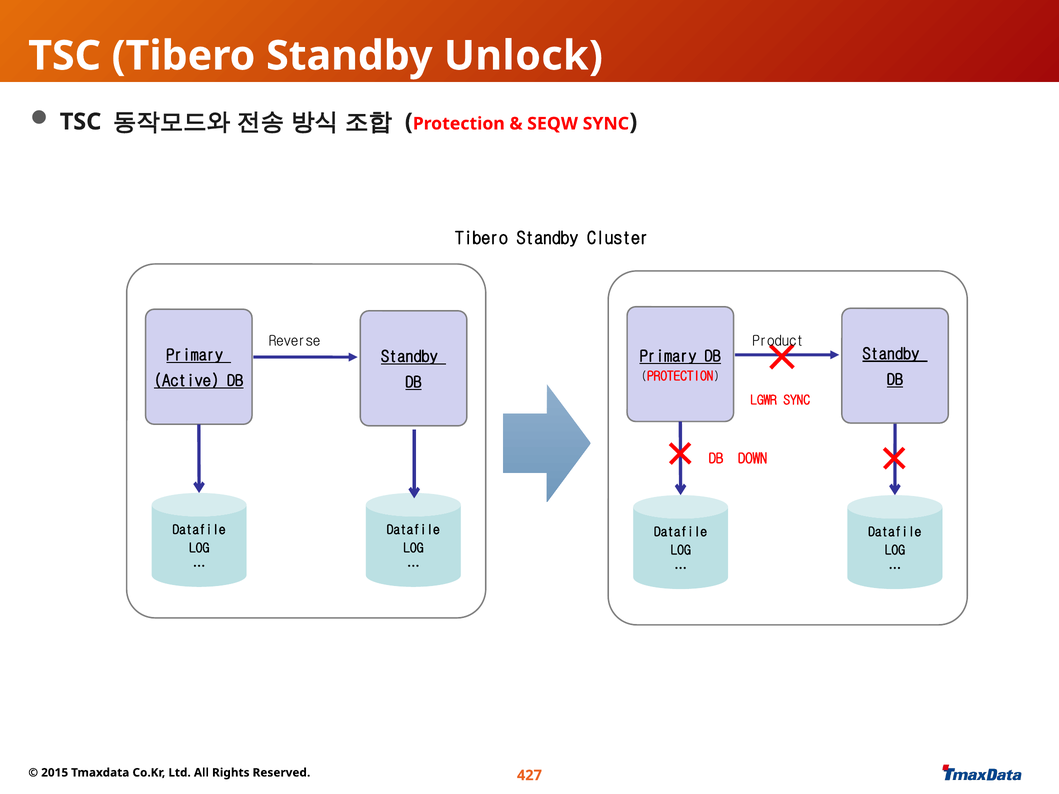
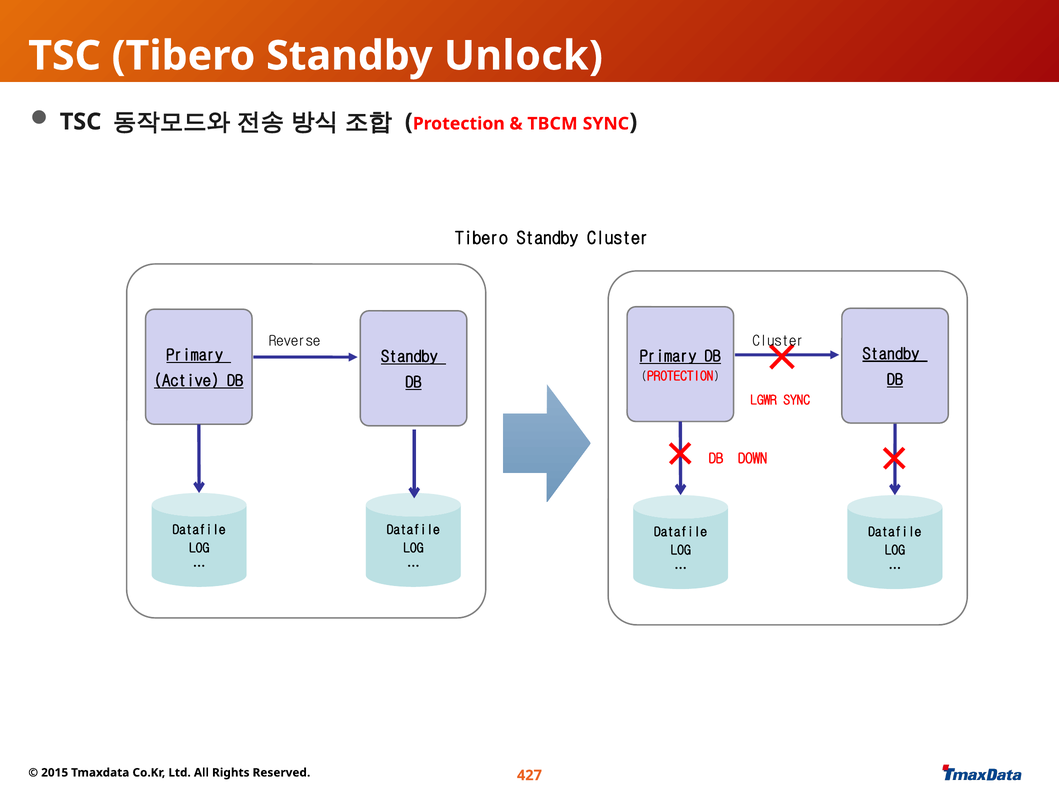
SEQW: SEQW -> TBCM (553, 124)
Product: Product -> Cluster (778, 341)
